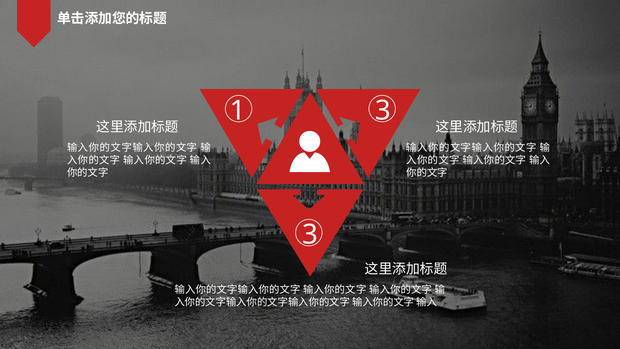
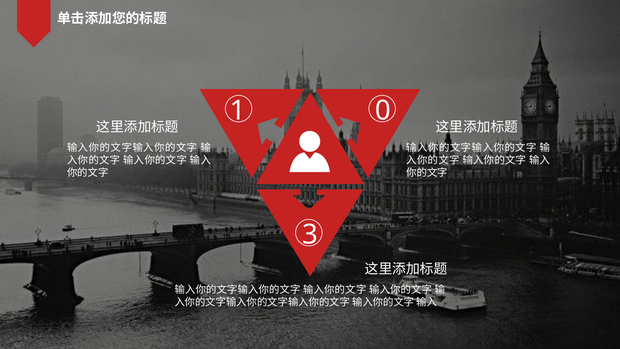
3: 3 -> 0 (383, 111)
